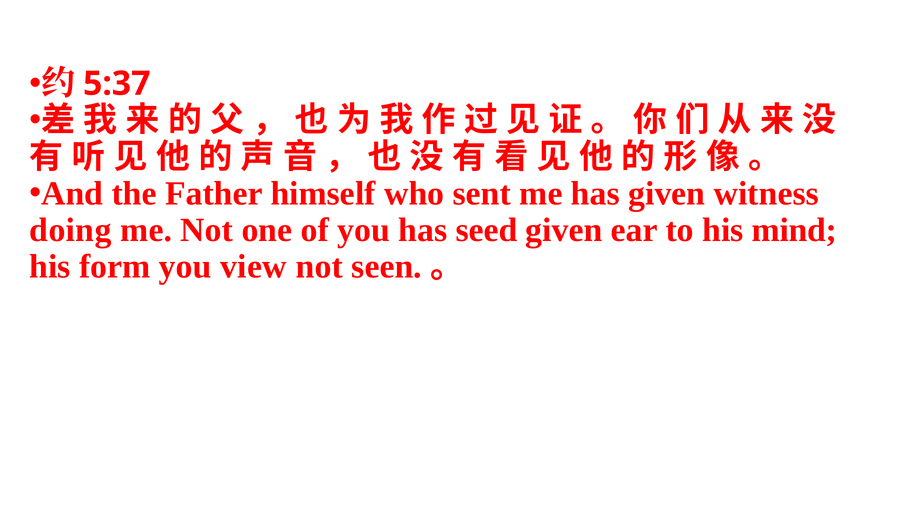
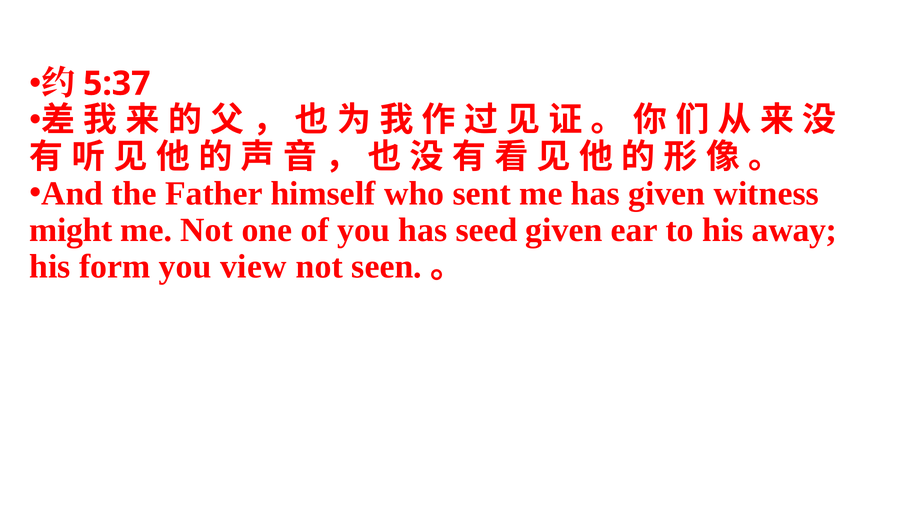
doing: doing -> might (71, 230)
mind: mind -> away (795, 230)
